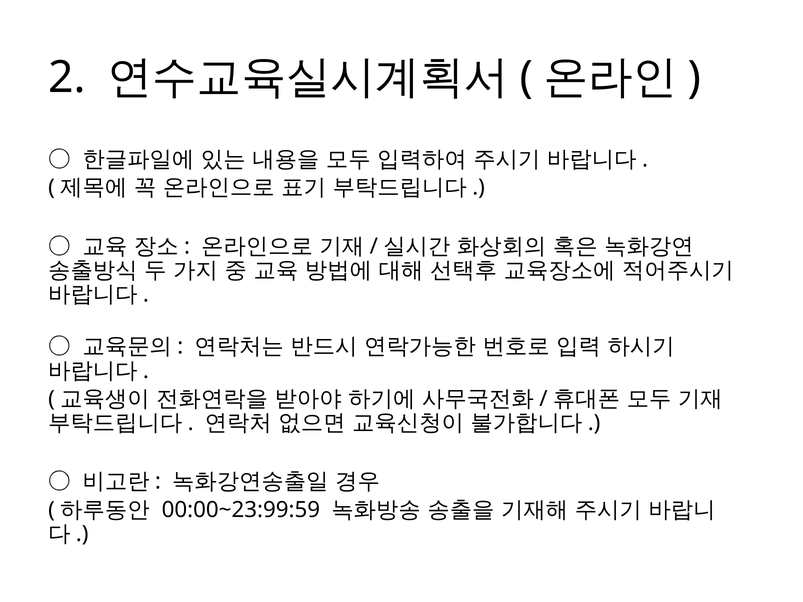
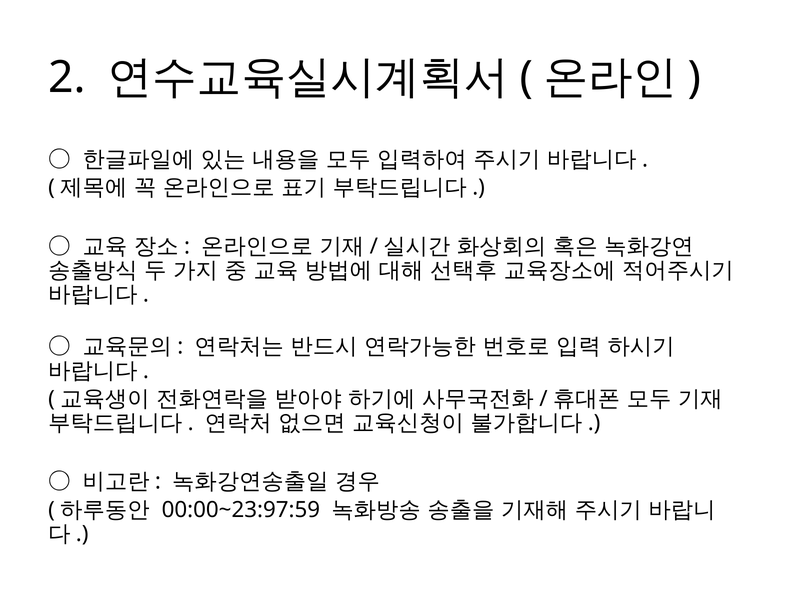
00:00~23:99:59: 00:00~23:99:59 -> 00:00~23:97:59 (241, 510)
